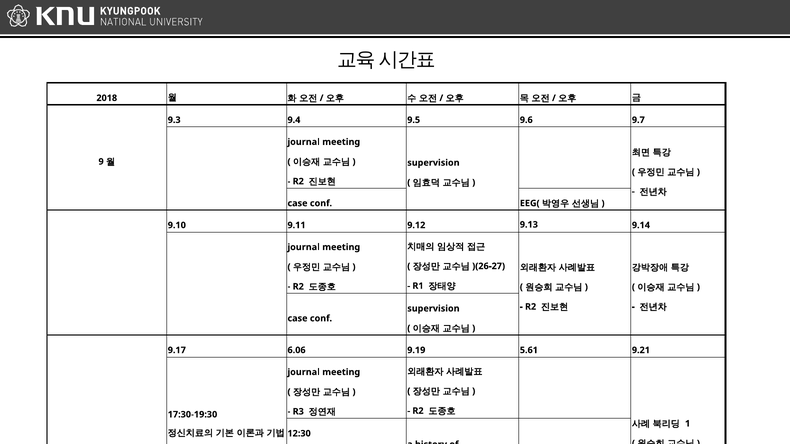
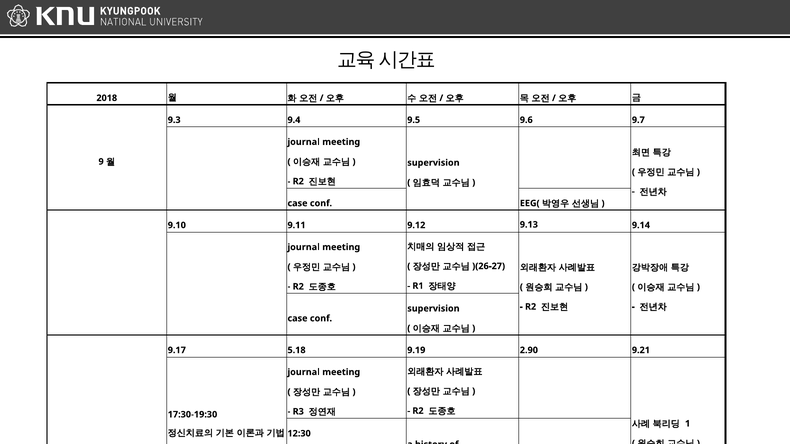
6.06: 6.06 -> 5.18 (297, 350)
5.61: 5.61 -> 2.90 (529, 350)
